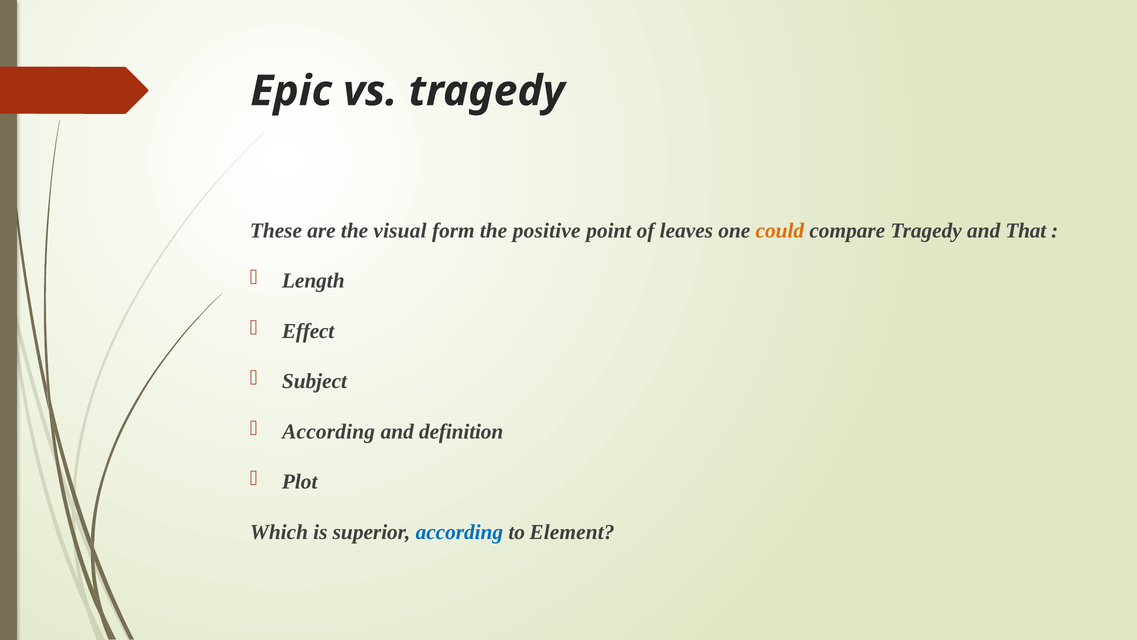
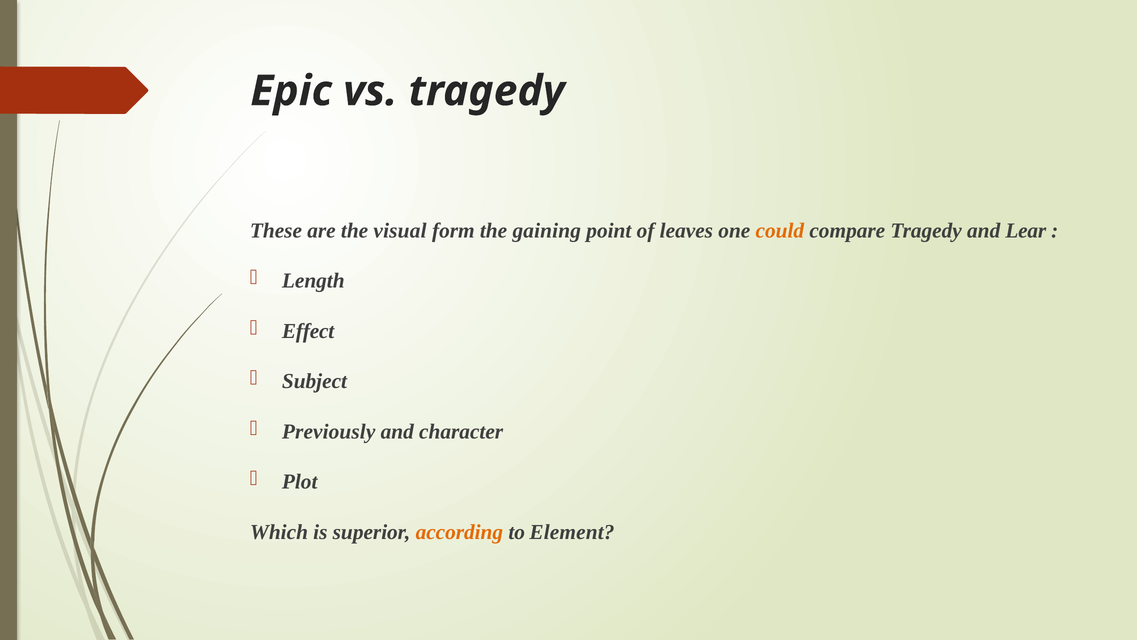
positive: positive -> gaining (547, 230)
That: That -> Lear (1026, 230)
According: According -> Previously (329, 431)
definition: definition -> character (461, 431)
according colour: blue -> orange (459, 532)
